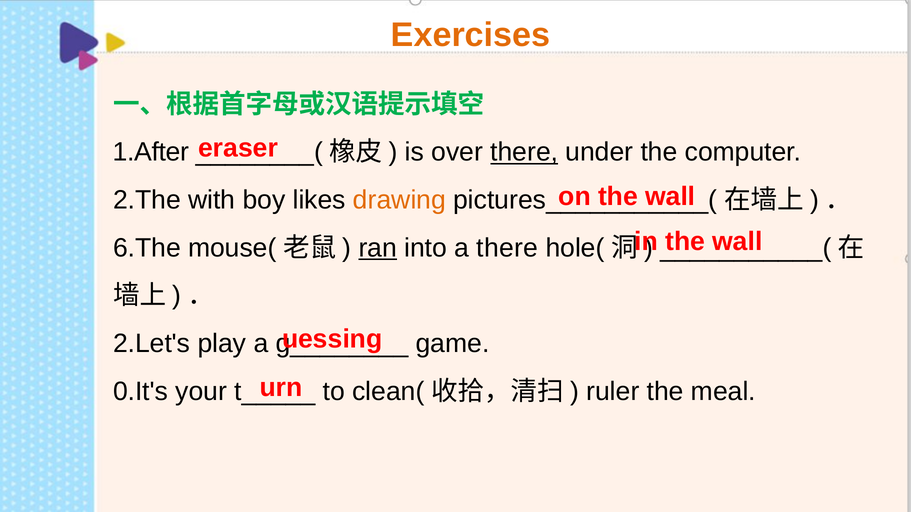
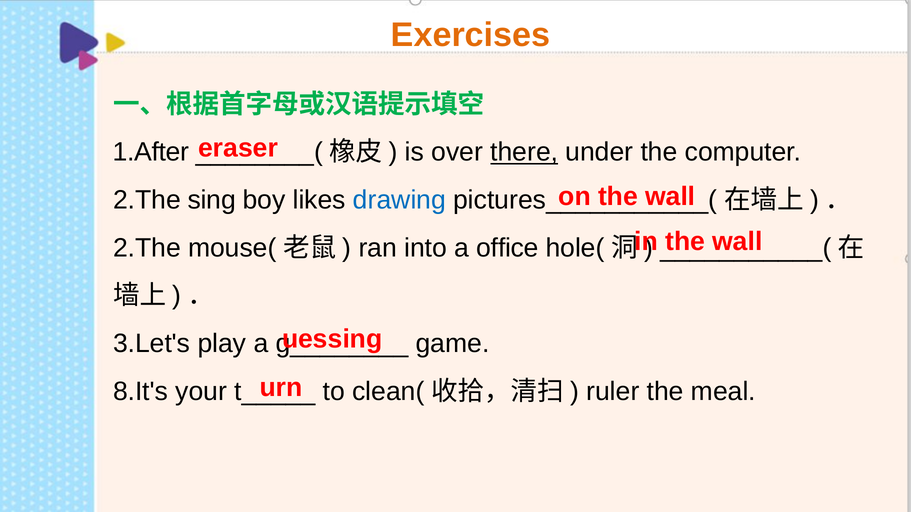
with: with -> sing (212, 200)
drawing colour: orange -> blue (399, 200)
6.The: 6.The -> 2.The (147, 248)
ran underline: present -> none (378, 248)
a there: there -> office (508, 248)
2.Let's: 2.Let's -> 3.Let's (152, 344)
0.It's: 0.It's -> 8.It's (141, 392)
